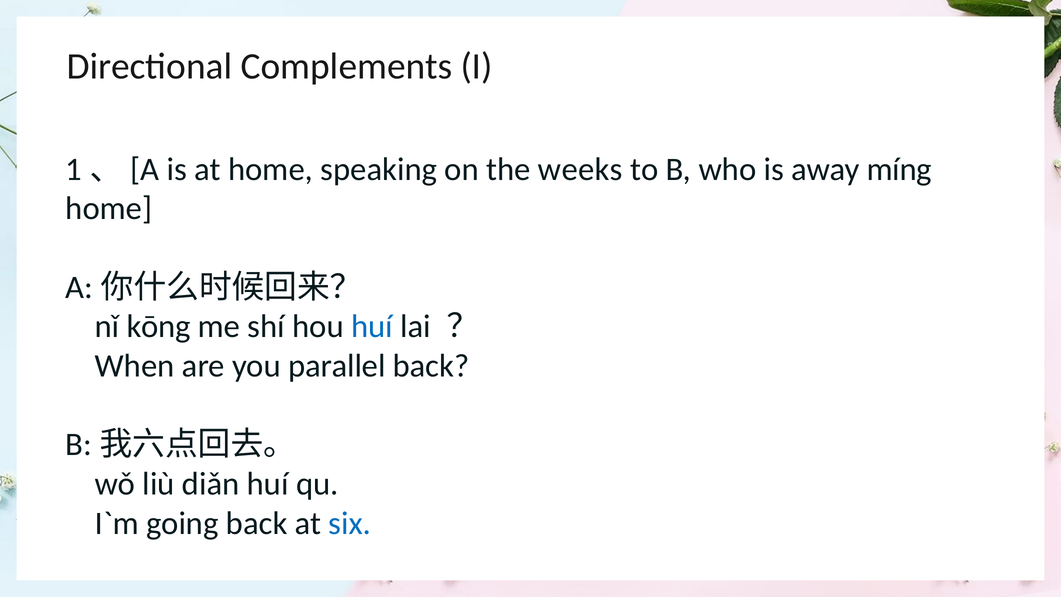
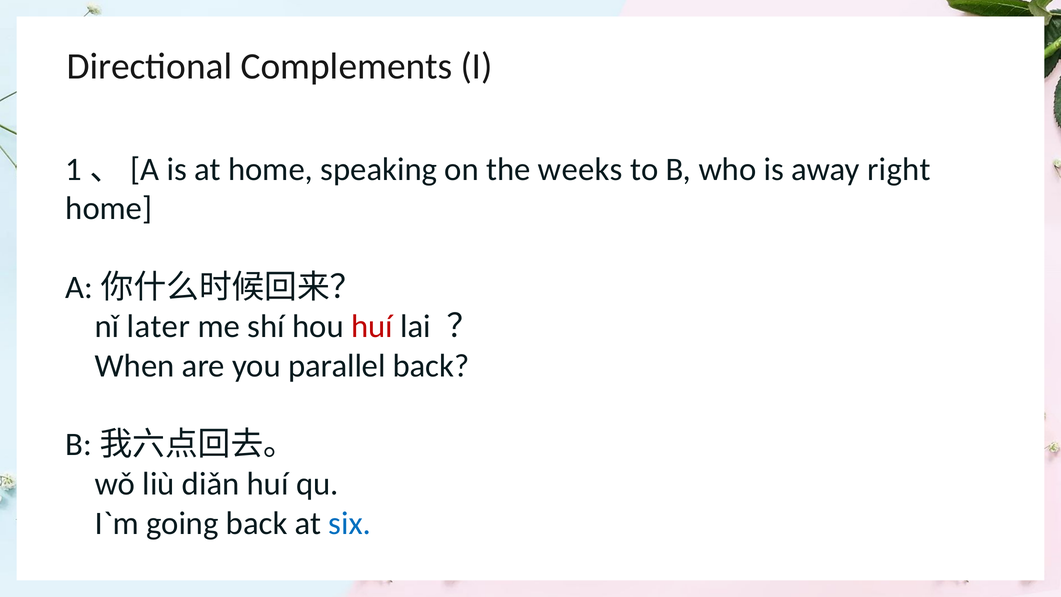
míng: míng -> right (899, 169)
kōng: kōng -> later (158, 326)
huí colour: blue -> red (372, 326)
